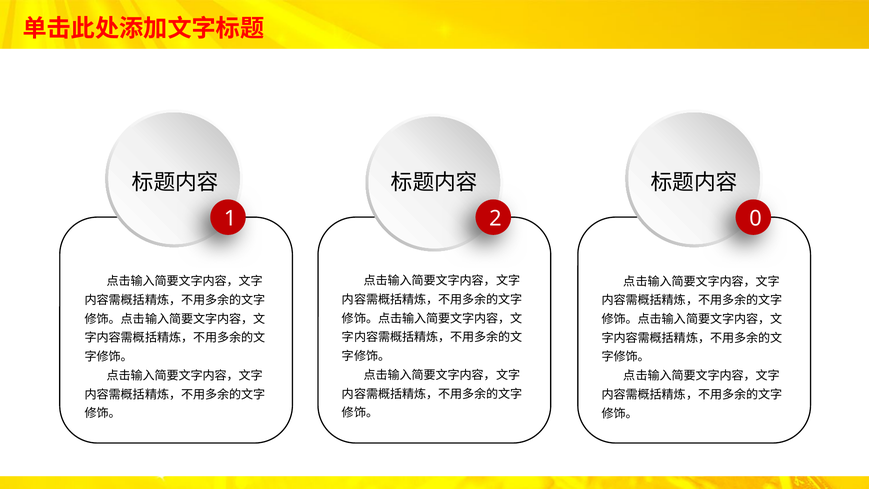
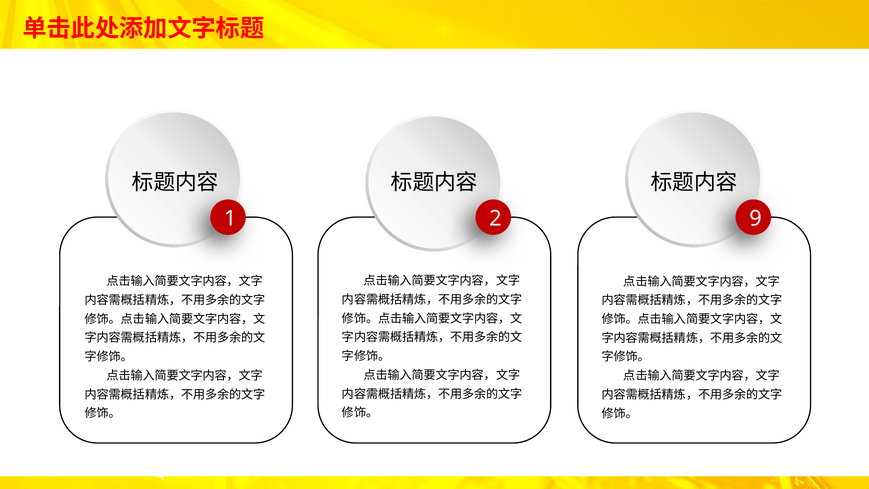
0: 0 -> 9 (756, 219)
